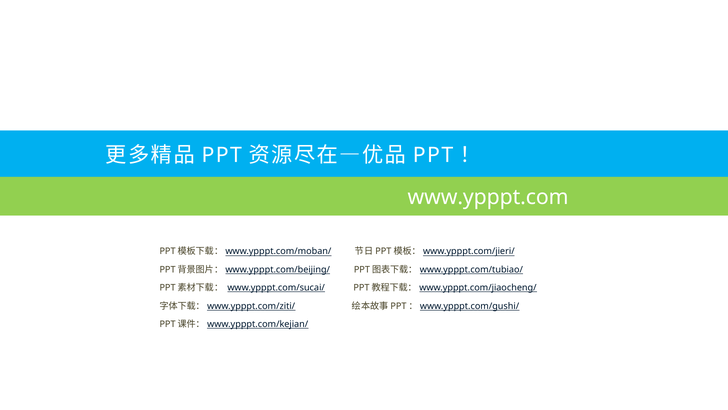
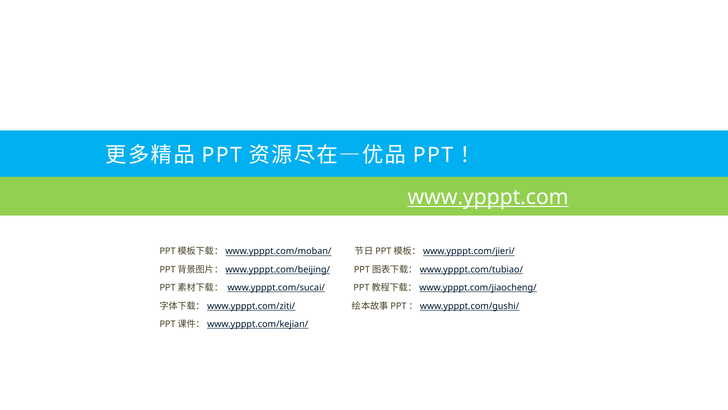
www.ypppt.com underline: none -> present (488, 197)
